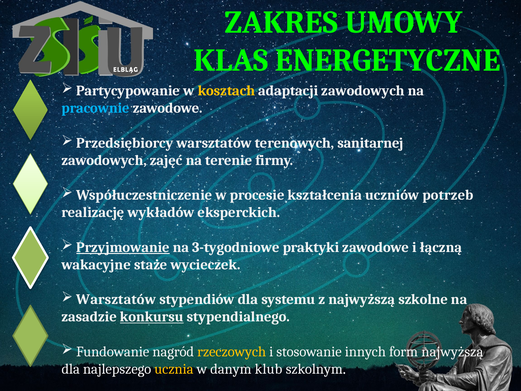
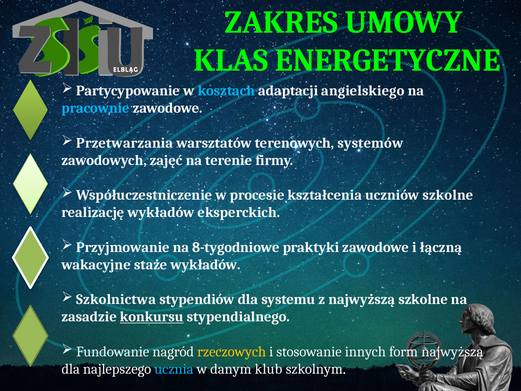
kosztach colour: yellow -> light blue (226, 91)
adaptacji zawodowych: zawodowych -> angielskiego (363, 91)
Przedsiębiorcy: Przedsiębiorcy -> Przetwarzania (125, 143)
sanitarnej: sanitarnej -> systemów (370, 143)
uczniów potrzeb: potrzeb -> szkolne (448, 195)
Przyjmowanie underline: present -> none (123, 247)
3-tygodniowe: 3-tygodniowe -> 8-tygodniowe (236, 247)
staże wycieczek: wycieczek -> wykładów (206, 264)
Warsztatów: Warsztatów -> Szkolnictwa (116, 299)
ucznia colour: yellow -> light blue (174, 369)
